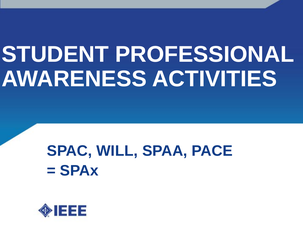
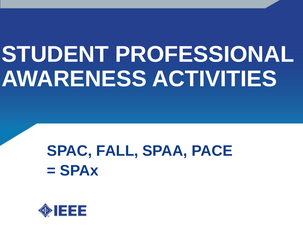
WILL: WILL -> FALL (117, 151)
